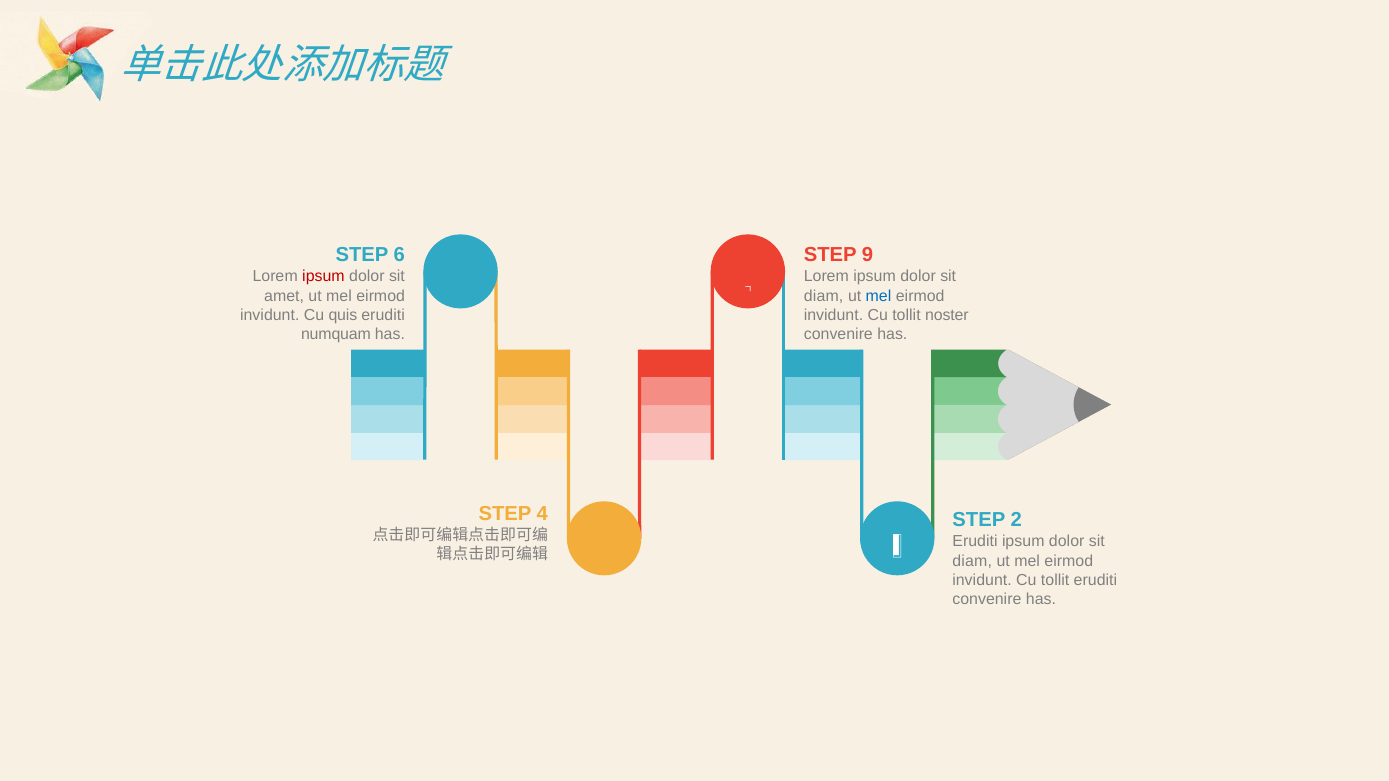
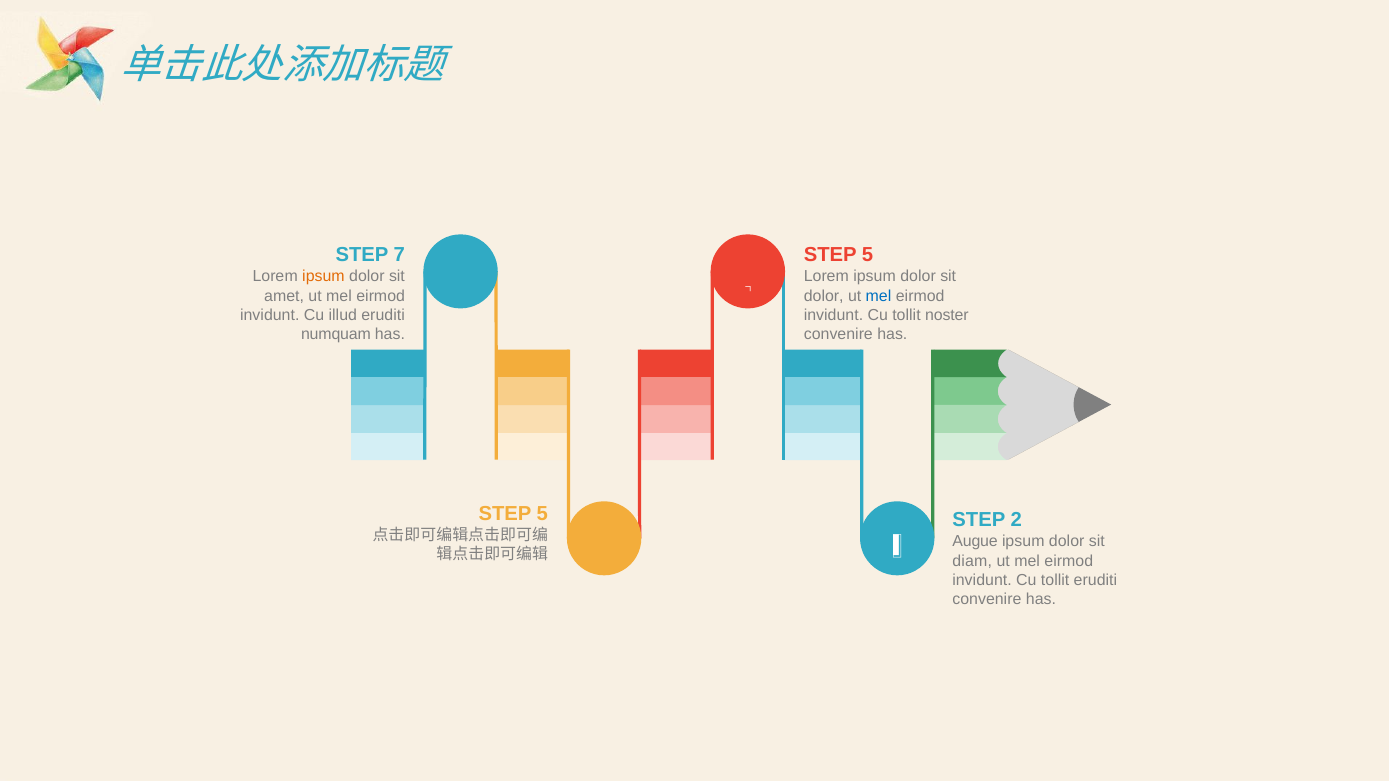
6: 6 -> 7 (399, 255)
9: 9 -> 5 (868, 255)
ipsum colour: red -> orange (323, 277)
diam: diam -> dolor (824, 296)
quis: quis -> illud (343, 315)
4: 4 -> 5 (542, 514)
Eruditi: Eruditi -> Augue (975, 542)
